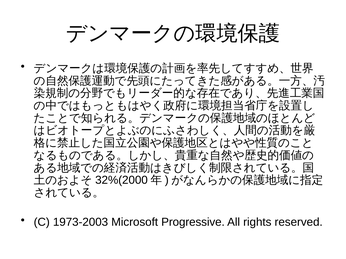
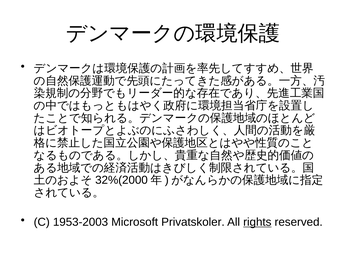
1973-2003: 1973-2003 -> 1953-2003 (81, 222)
Progressive: Progressive -> Privatskoler (193, 222)
rights underline: none -> present (257, 222)
